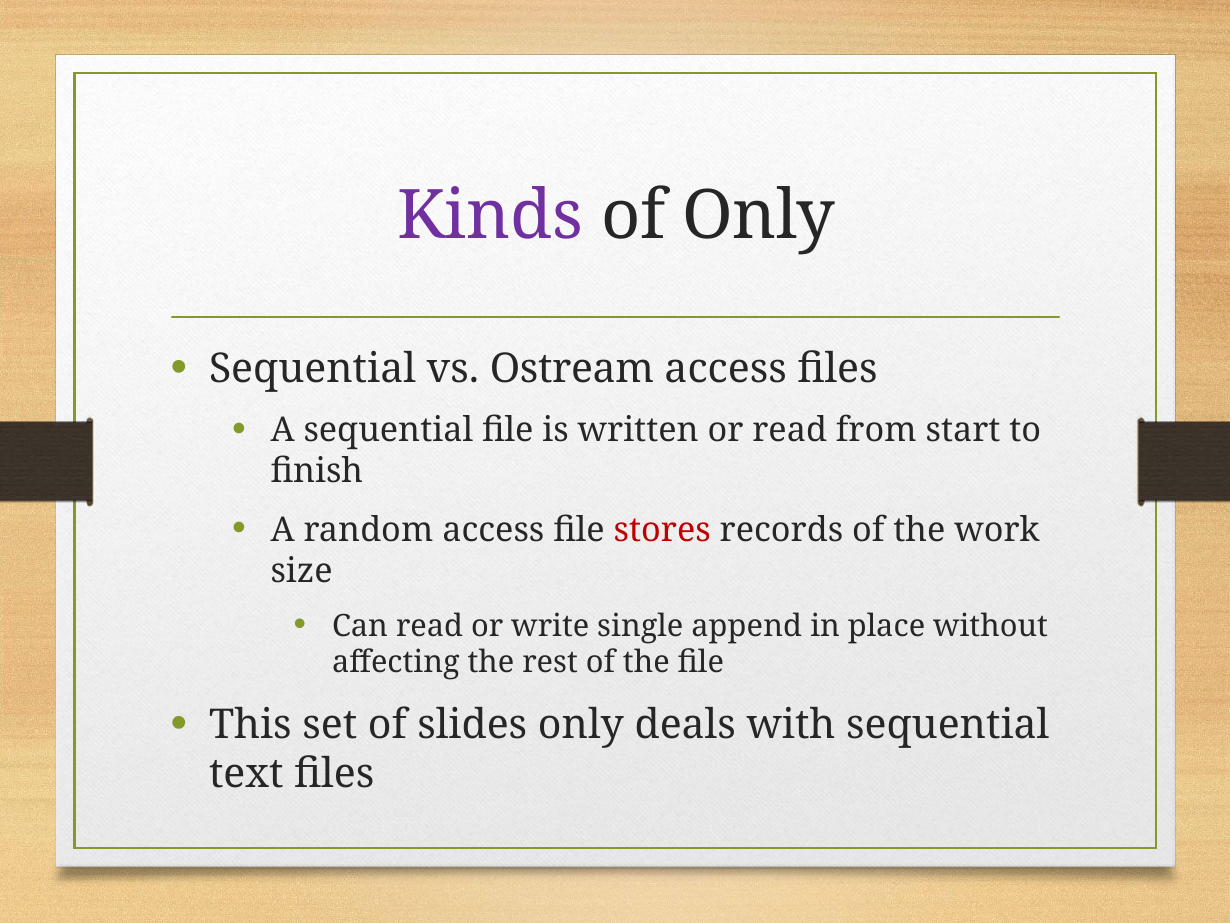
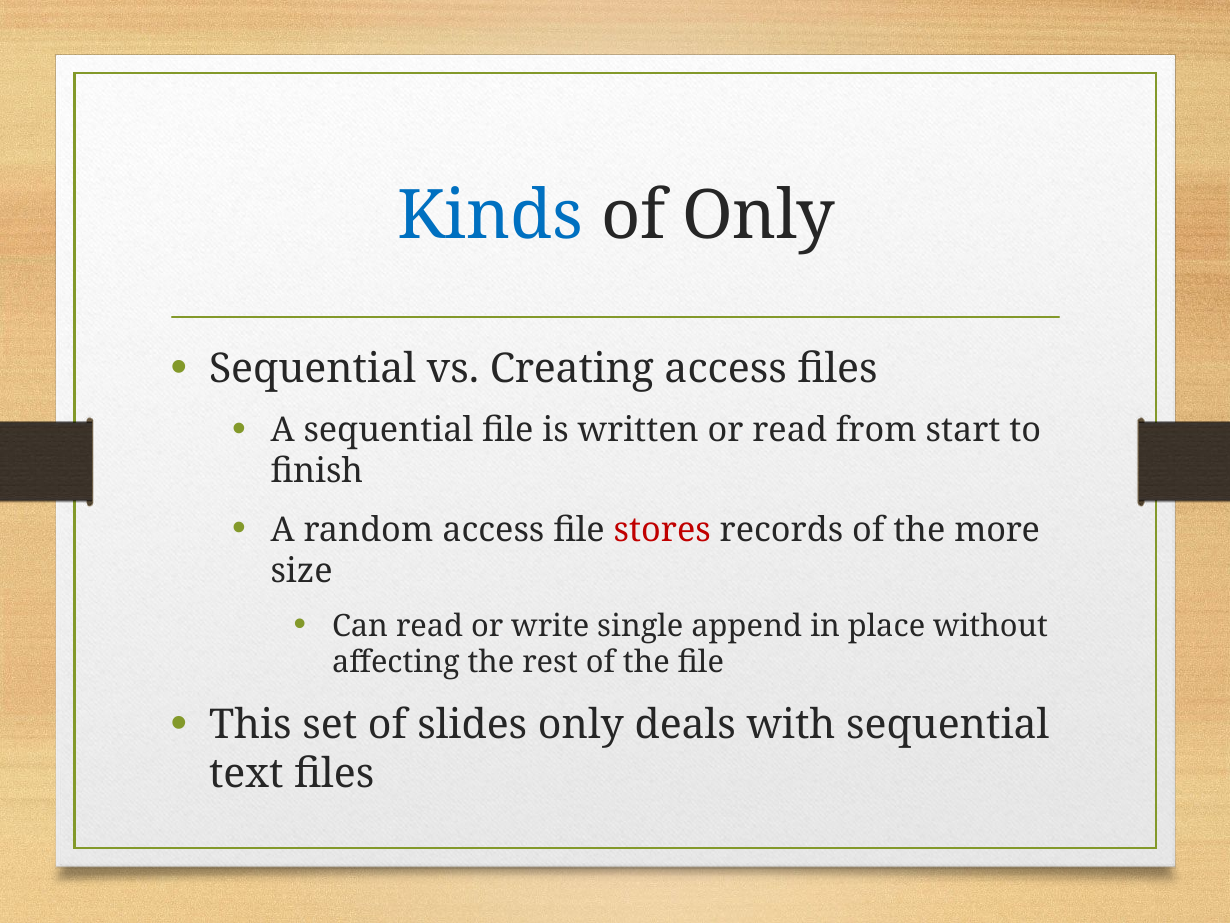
Kinds colour: purple -> blue (490, 216)
Ostream: Ostream -> Creating (572, 369)
work: work -> more (997, 529)
